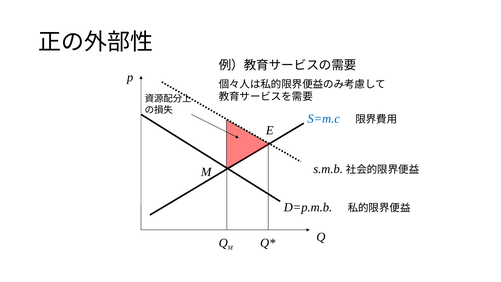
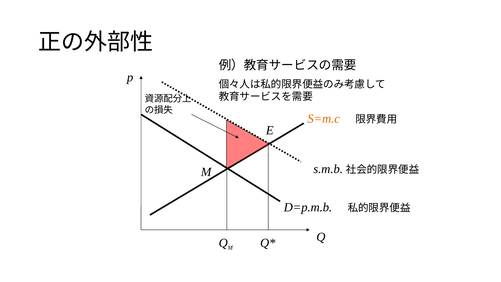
S=m.c colour: blue -> orange (324, 119)
